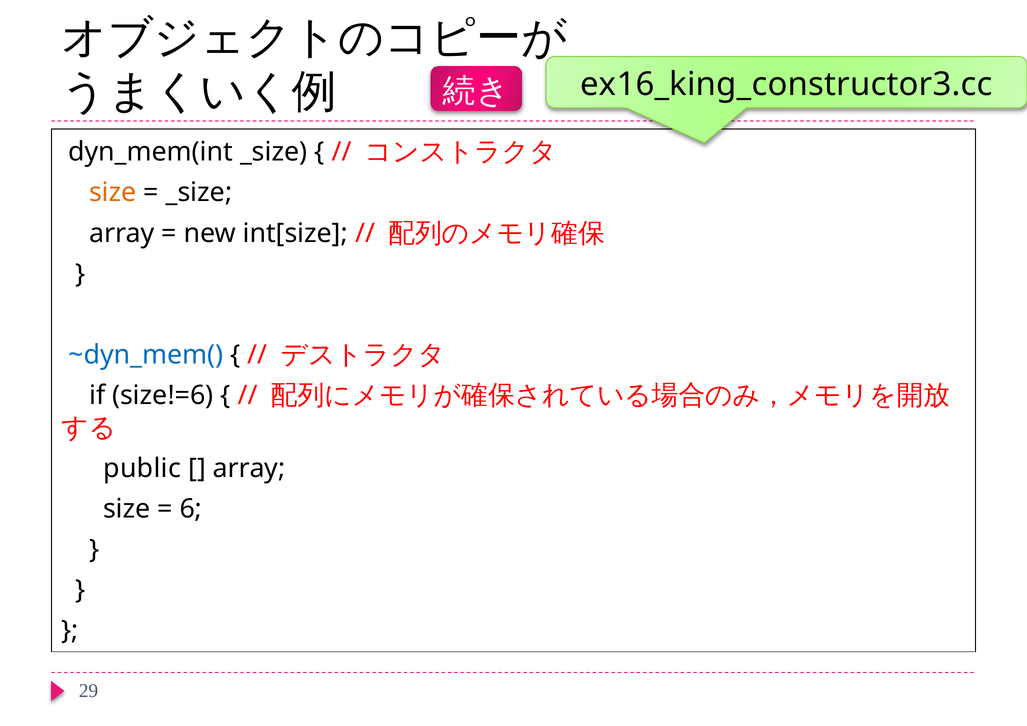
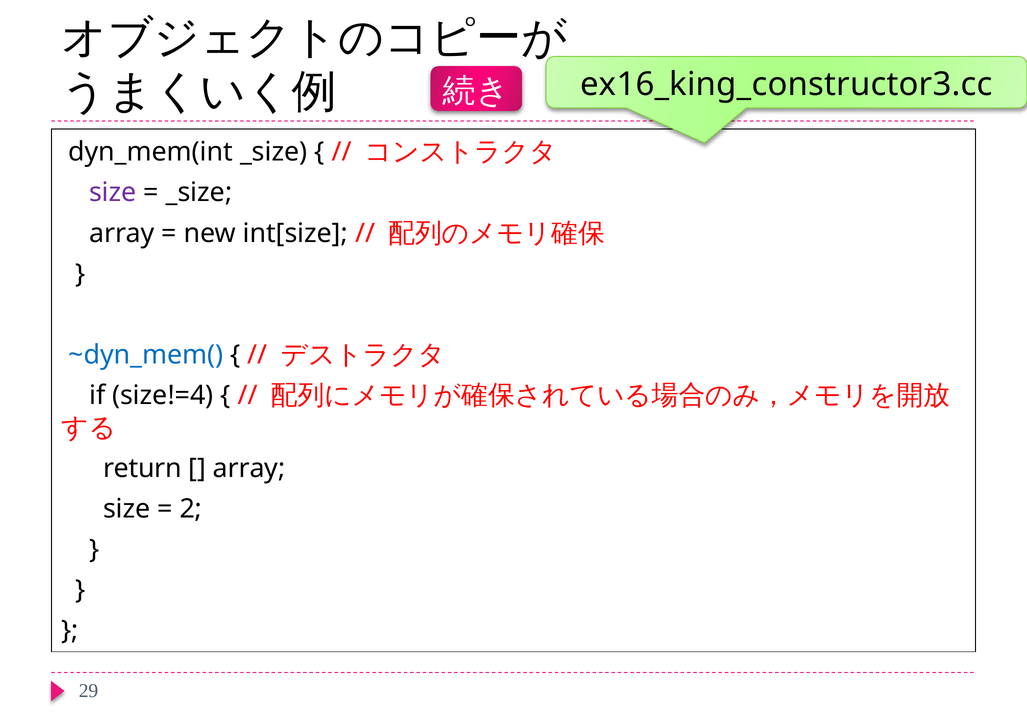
size colour: orange -> purple (113, 193)
size!=6: size!=6 -> size!=4 (163, 396)
public: public -> return (142, 468)
6: 6 -> 2 (191, 509)
